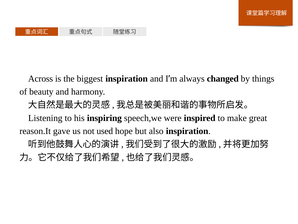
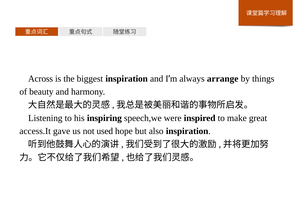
changed: changed -> arrange (223, 78)
reason.It: reason.It -> access.It (35, 131)
